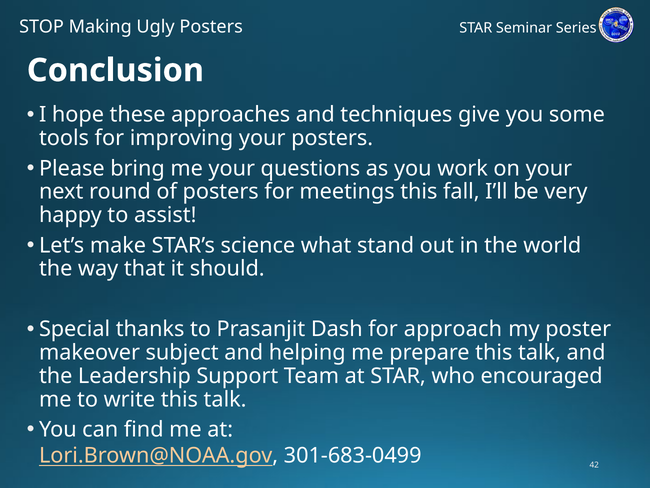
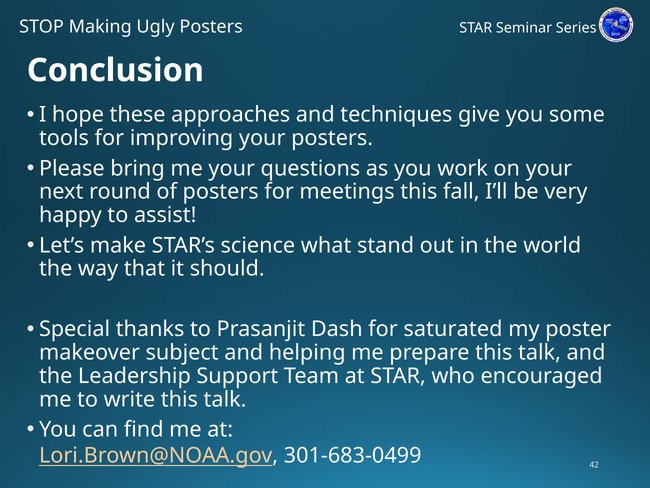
approach: approach -> saturated (453, 329)
